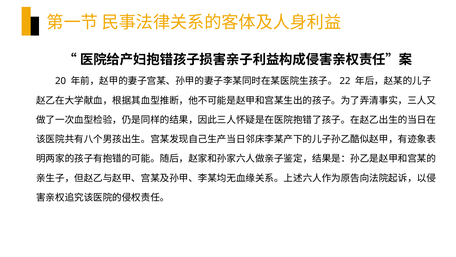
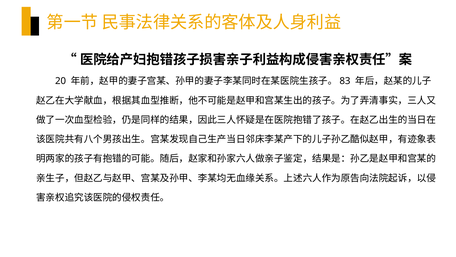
22: 22 -> 83 (345, 81)
